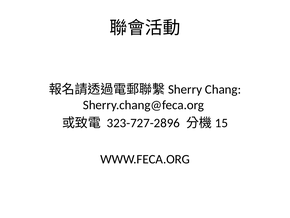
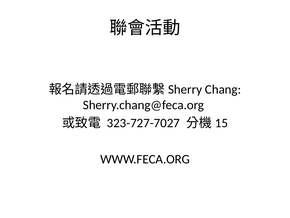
323-727-2896: 323-727-2896 -> 323-727-7027 (143, 123)
